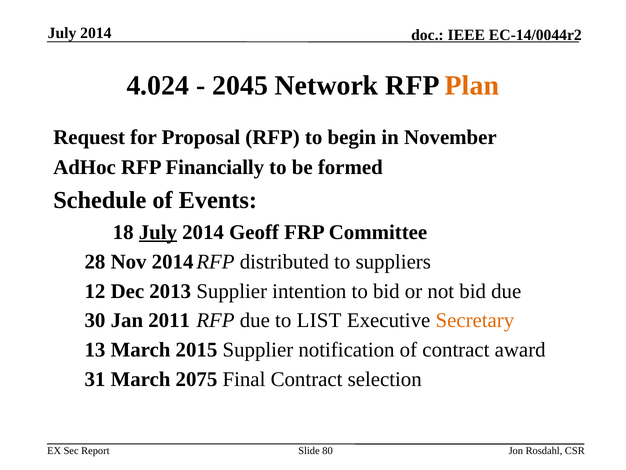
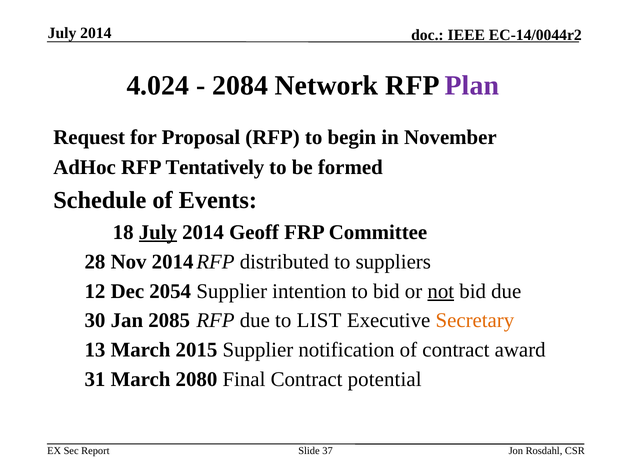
2045: 2045 -> 2084 (240, 85)
Plan colour: orange -> purple (472, 85)
Financially: Financially -> Tentatively (215, 167)
2013: 2013 -> 2054 (170, 291)
not underline: none -> present (441, 291)
2011: 2011 -> 2085 (169, 320)
2075: 2075 -> 2080 (196, 379)
selection: selection -> potential (385, 379)
80: 80 -> 37 (328, 450)
